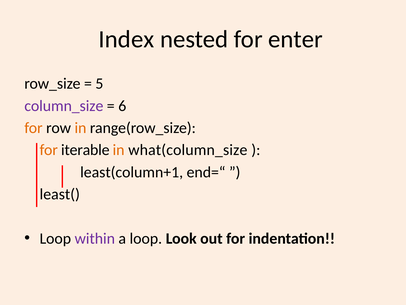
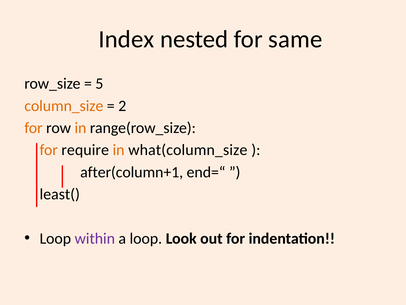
enter: enter -> same (295, 39)
column_size colour: purple -> orange (64, 106)
6: 6 -> 2 (122, 106)
iterable: iterable -> require (85, 150)
least(column+1: least(column+1 -> after(column+1 (132, 172)
